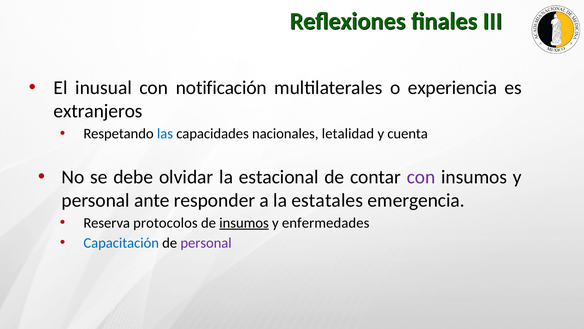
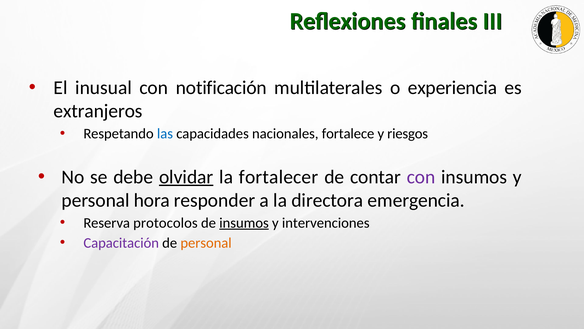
letalidad: letalidad -> fortalece (348, 134)
cuenta: cuenta -> riesgos (408, 134)
olvidar underline: none -> present (186, 177)
estacional: estacional -> fortalecer (279, 177)
ante: ante -> hora (152, 200)
estatales: estatales -> directora (327, 200)
enfermedades: enfermedades -> intervenciones (326, 223)
Capacitación colour: blue -> purple (121, 243)
personal colour: purple -> orange (206, 243)
